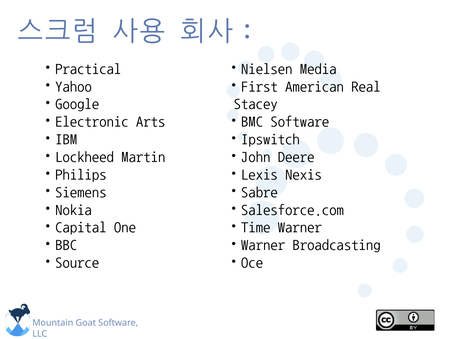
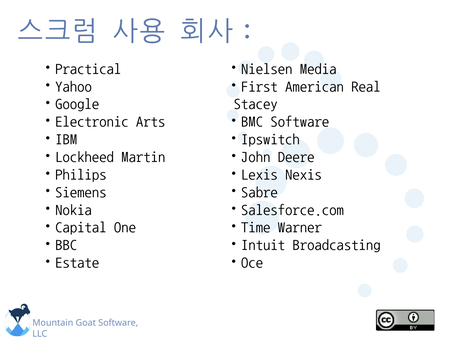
Warner: Warner -> Intuit (263, 245)
Source: Source -> Estate (77, 262)
